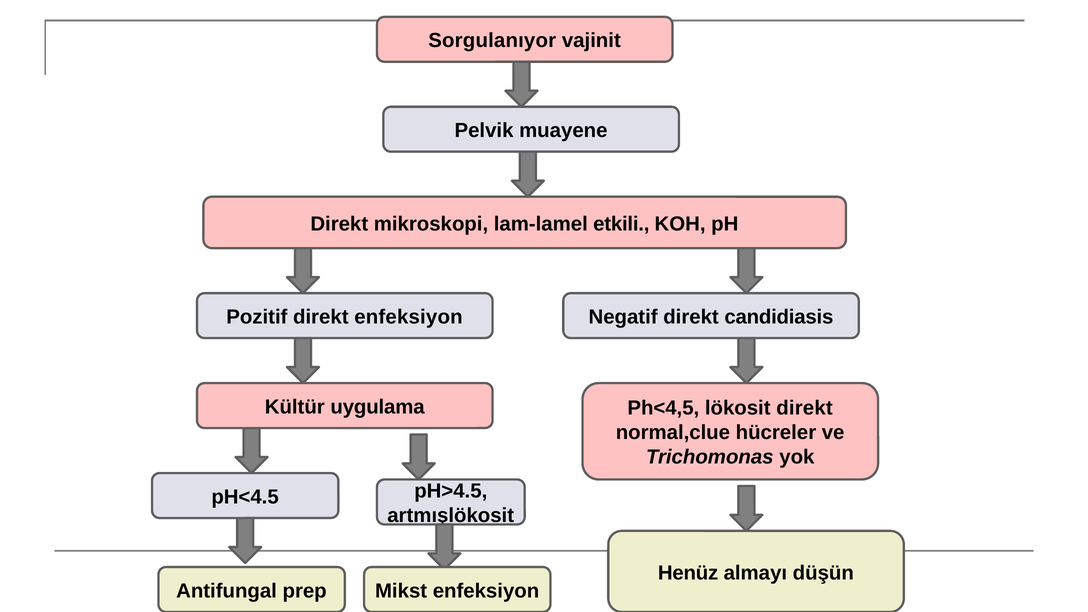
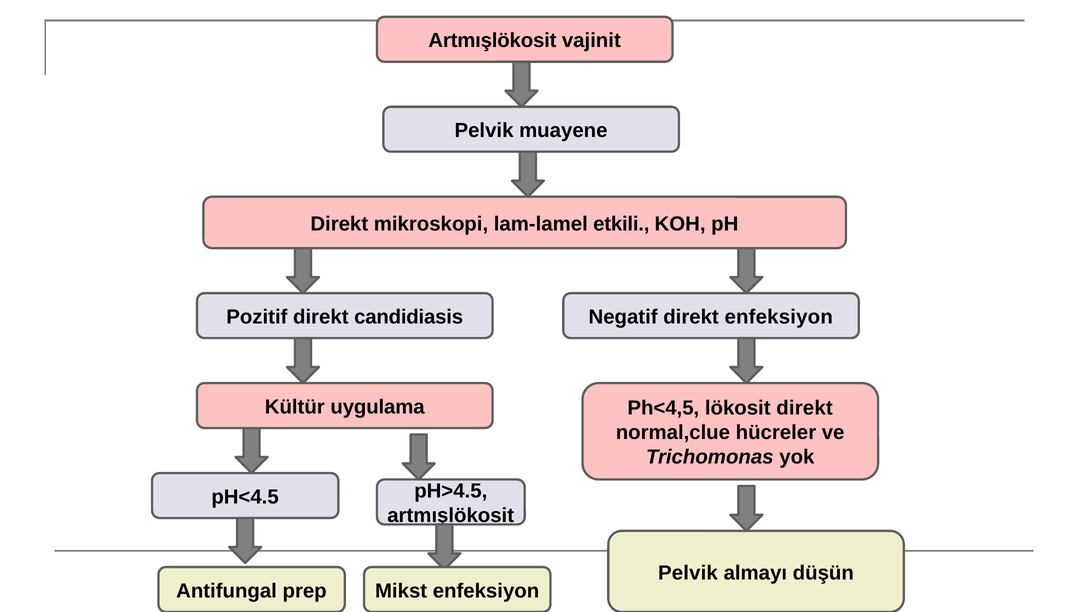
Sorgulanıyor: Sorgulanıyor -> Artmışlökosit (492, 41)
direkt enfeksiyon: enfeksiyon -> candidiasis (409, 317)
direkt candidiasis: candidiasis -> enfeksiyon (779, 317)
Henüz: Henüz -> Pelvik (688, 573)
